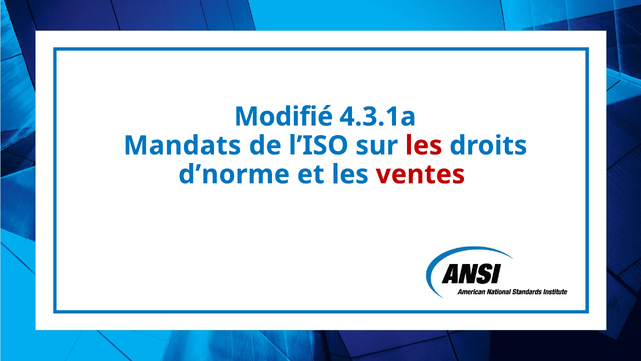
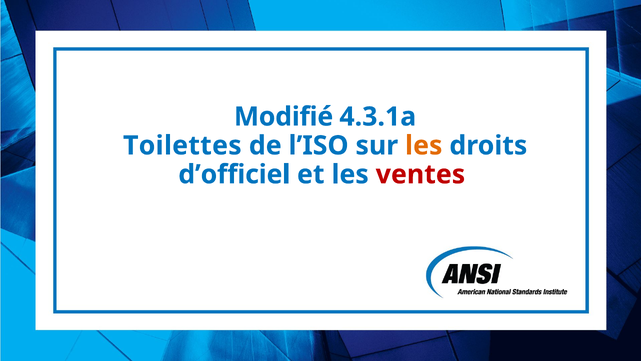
Mandats: Mandats -> Toilettes (182, 145)
les colour: red -> orange (424, 145)
d’norme: d’norme -> d’officiel (234, 174)
